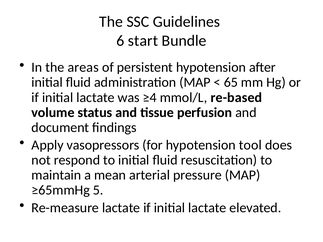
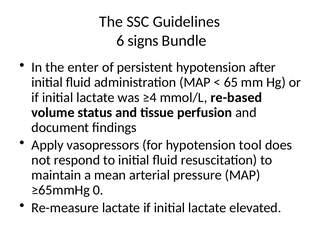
start: start -> signs (143, 41)
areas: areas -> enter (83, 67)
5: 5 -> 0 (98, 190)
